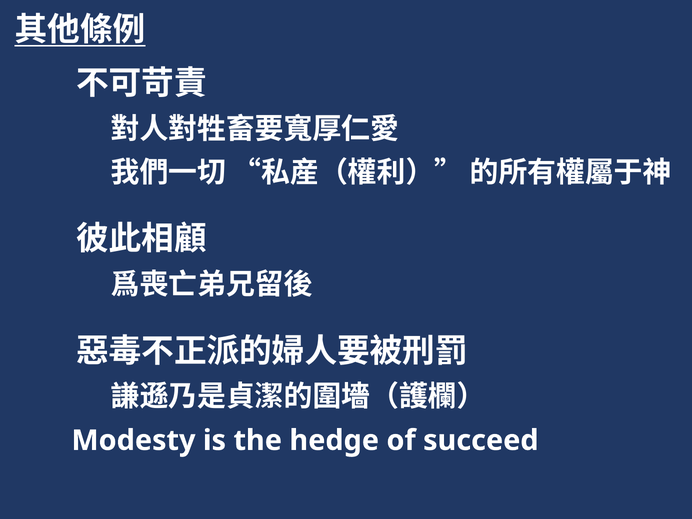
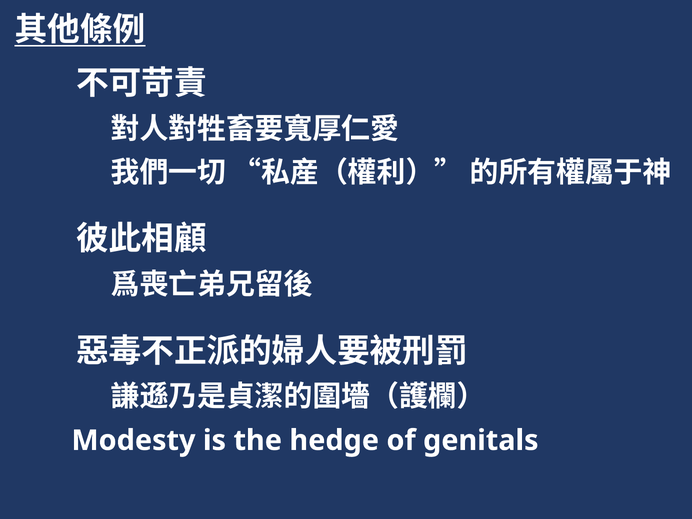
succeed: succeed -> genitals (481, 440)
